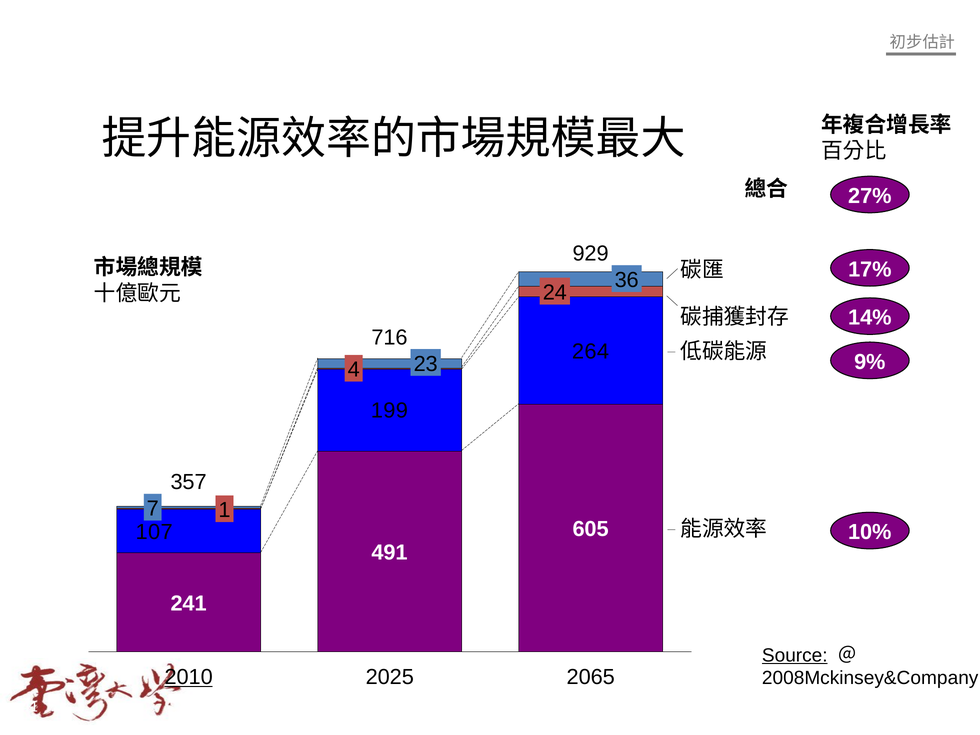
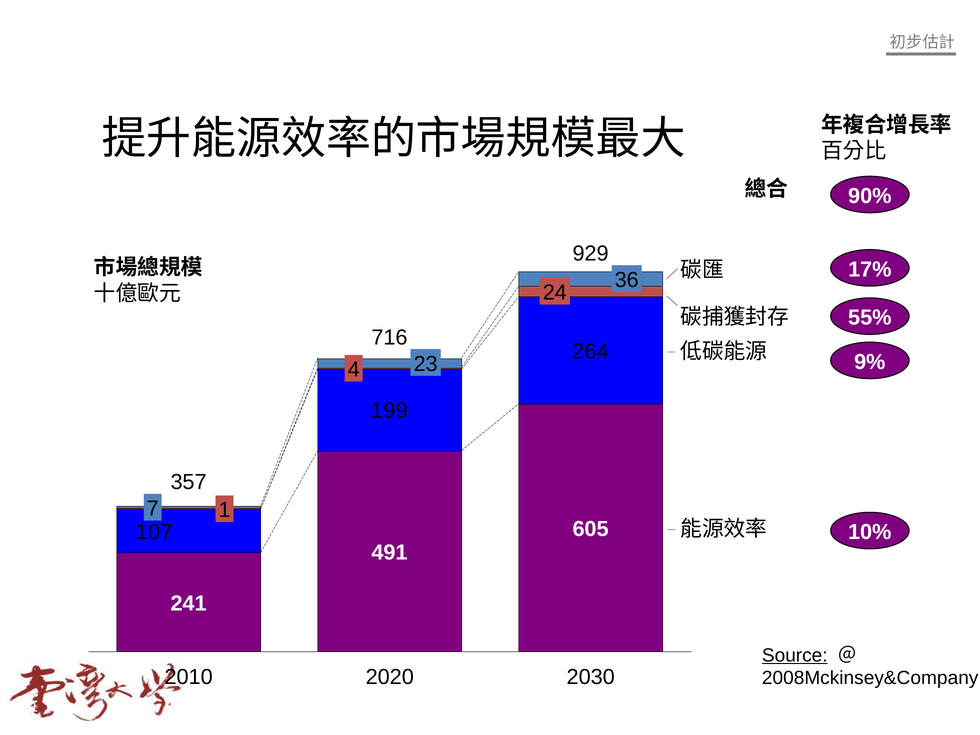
27%: 27% -> 90% (870, 196)
14%: 14% -> 55% (870, 318)
2010 underline: present -> none (189, 677)
2025: 2025 -> 2020 (390, 677)
2065: 2065 -> 2030 (591, 677)
